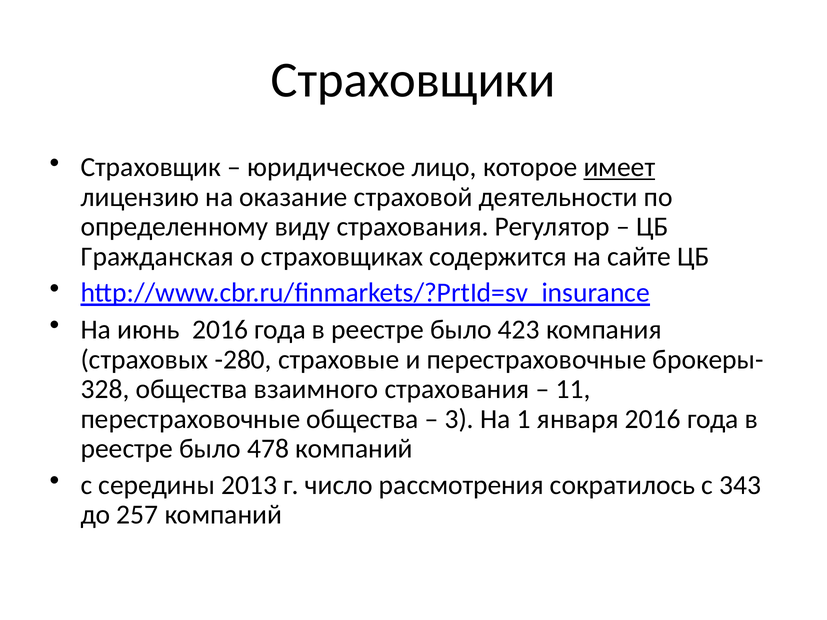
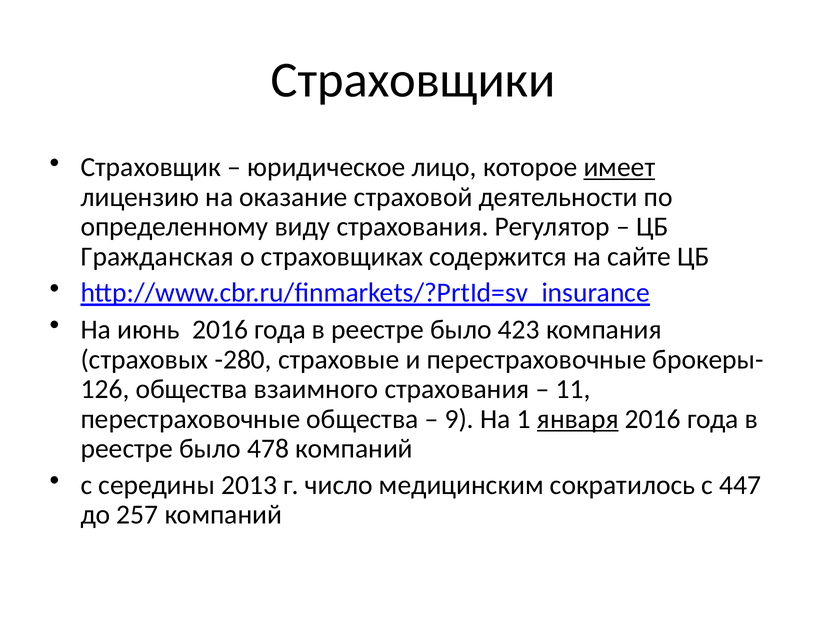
328: 328 -> 126 (105, 389)
3: 3 -> 9 (459, 419)
января underline: none -> present (578, 419)
рассмотрения: рассмотрения -> медицинским (461, 485)
343: 343 -> 447 (740, 485)
